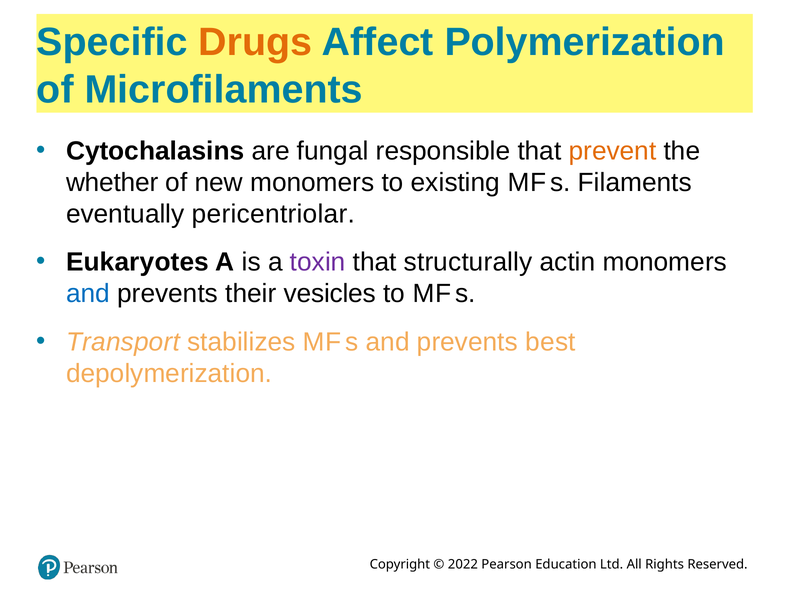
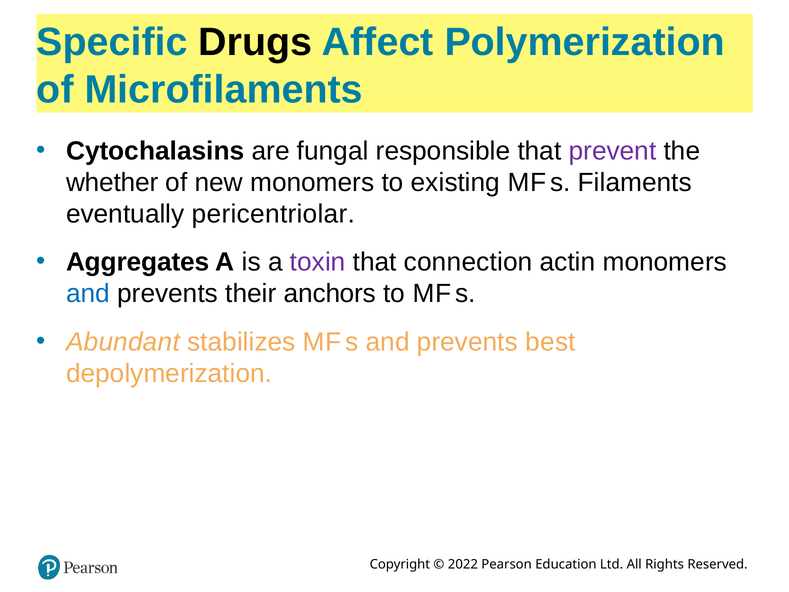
Drugs colour: orange -> black (255, 42)
prevent colour: orange -> purple (613, 151)
Eukaryotes: Eukaryotes -> Aggregates (138, 262)
structurally: structurally -> connection (468, 262)
vesicles: vesicles -> anchors (330, 294)
Transport: Transport -> Abundant (123, 342)
